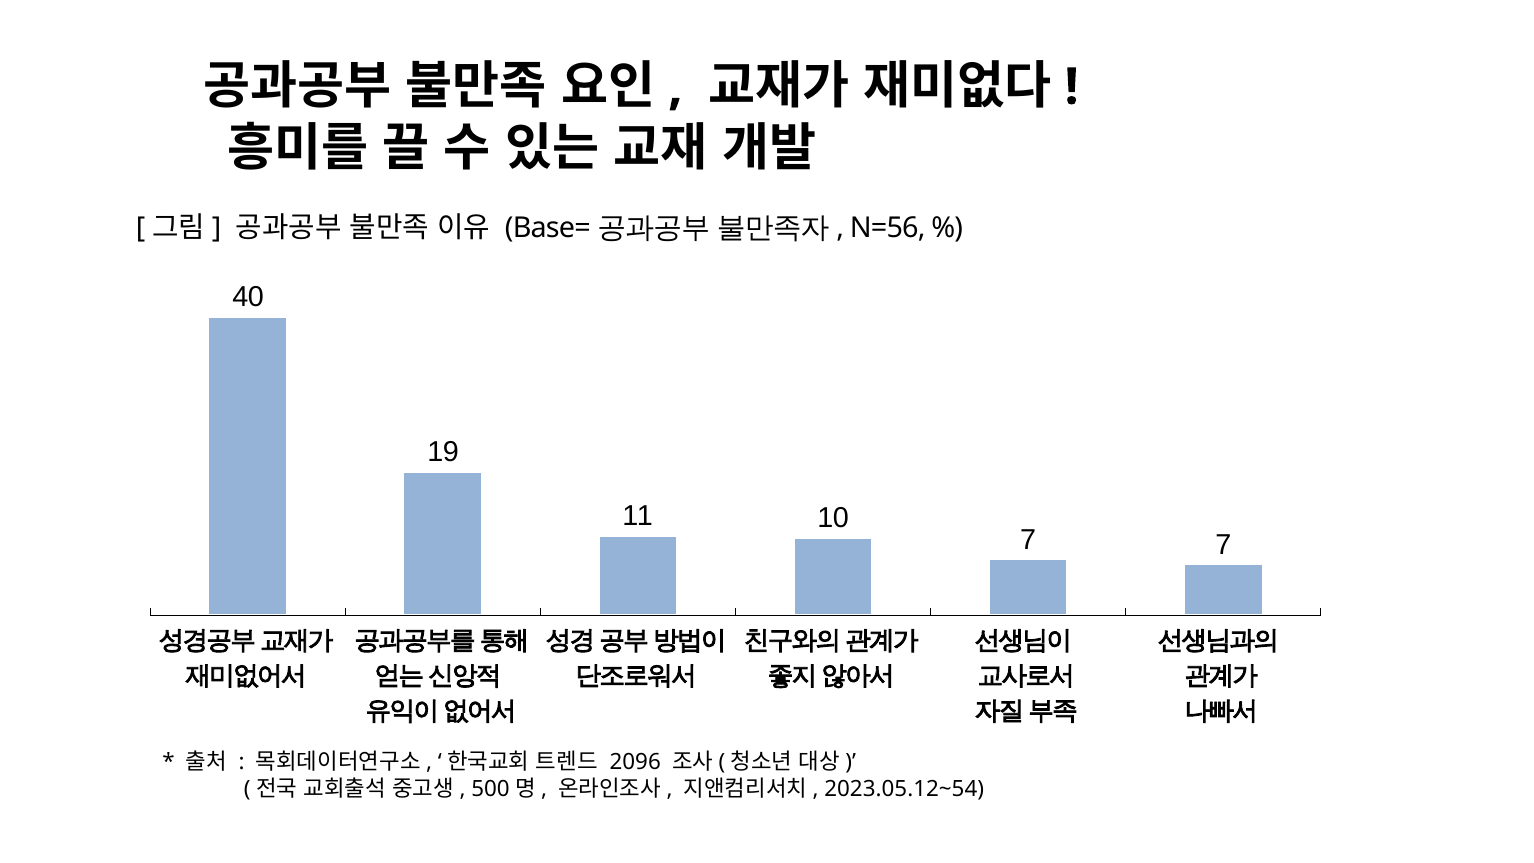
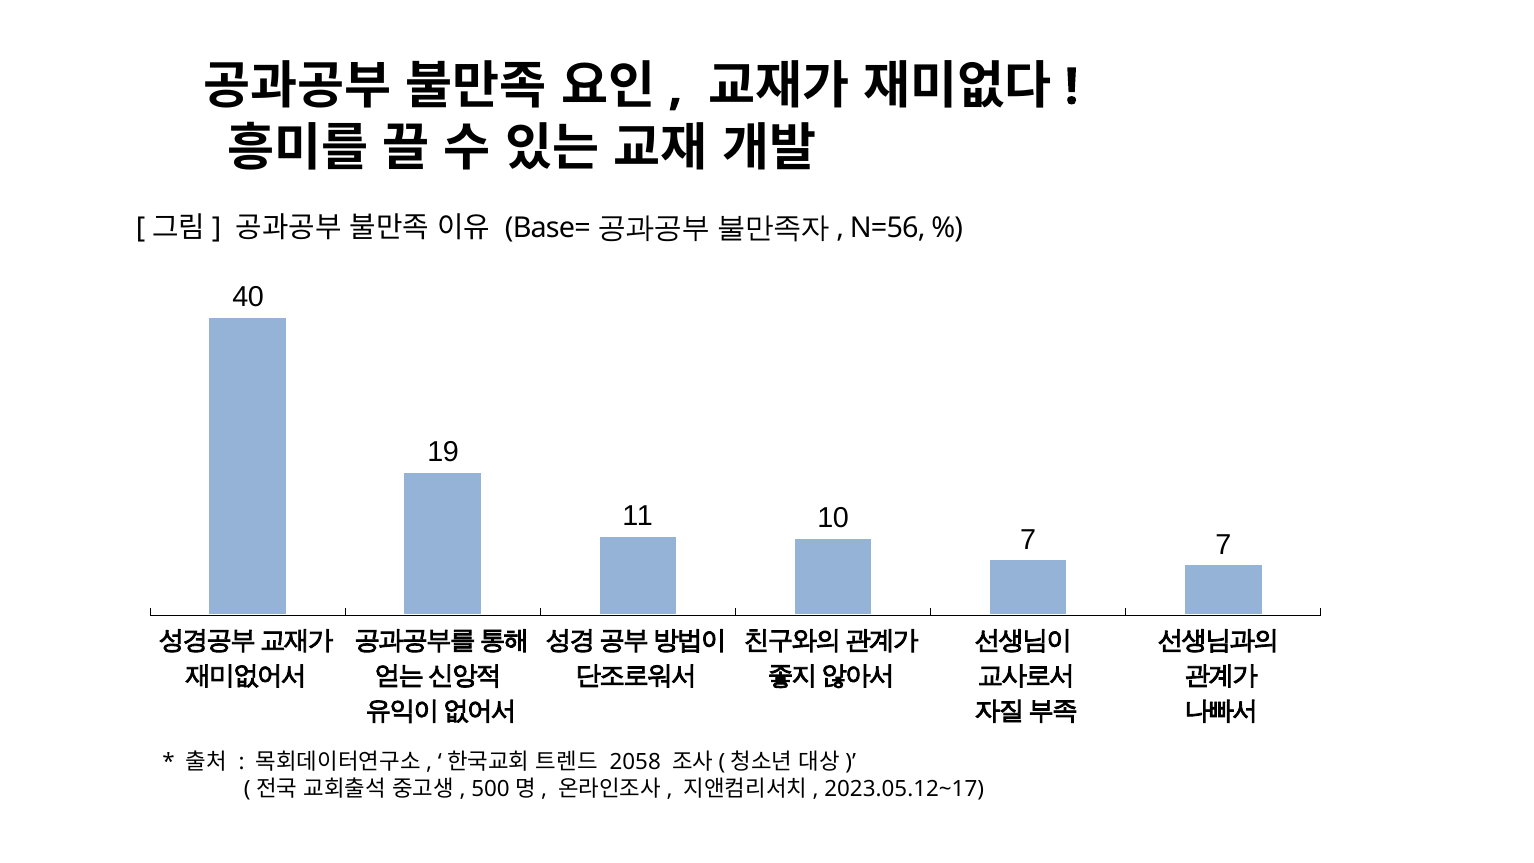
2096: 2096 -> 2058 (635, 762)
2023.05.12~54: 2023.05.12~54 -> 2023.05.12~17 (904, 789)
